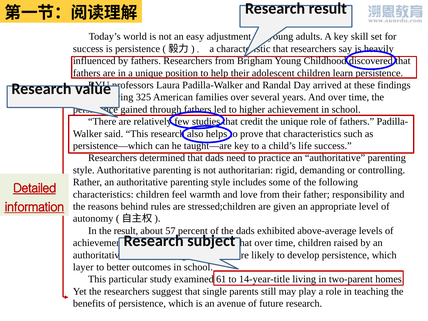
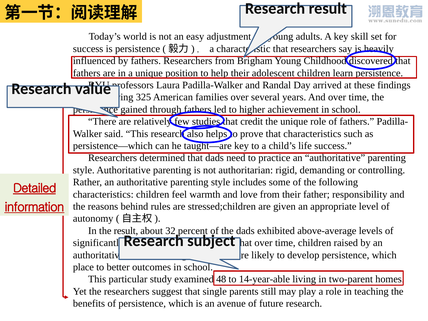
57: 57 -> 32 (170, 231)
achievement: achievement -> significantly (98, 243)
layer: layer -> place (83, 267)
61: 61 -> 48 (221, 279)
14-year-title: 14-year-title -> 14-year-able (264, 279)
